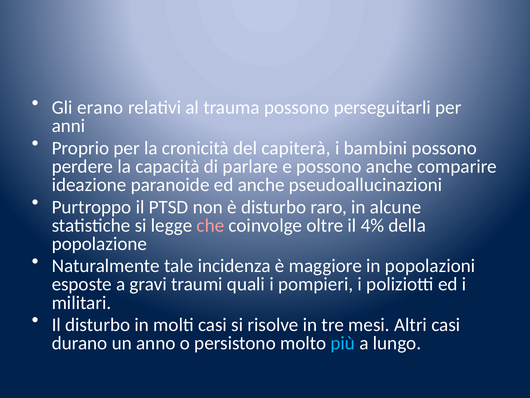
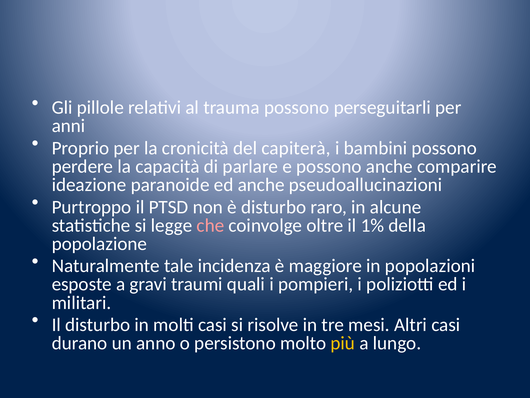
erano: erano -> pillole (100, 107)
4%: 4% -> 1% (372, 225)
più colour: light blue -> yellow (343, 343)
